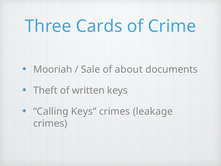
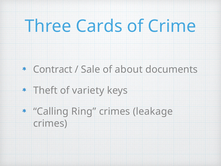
Mooriah: Mooriah -> Contract (53, 69)
written: written -> variety (88, 90)
Calling Keys: Keys -> Ring (84, 111)
